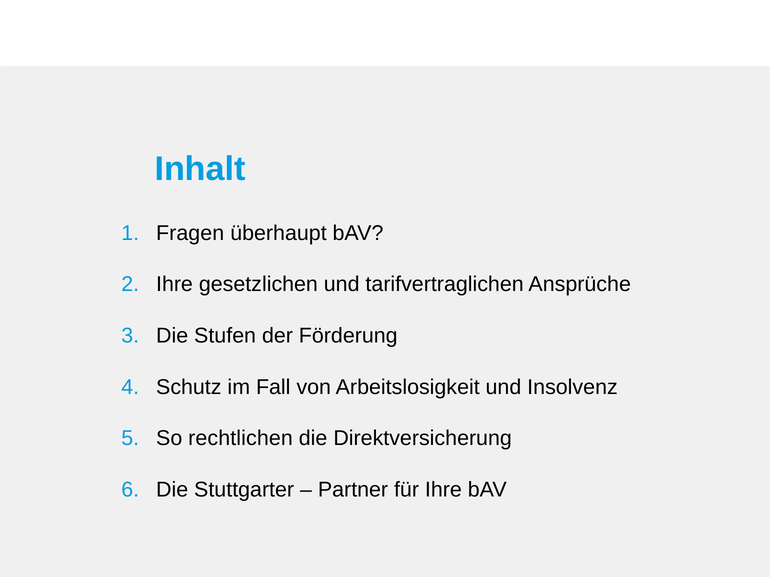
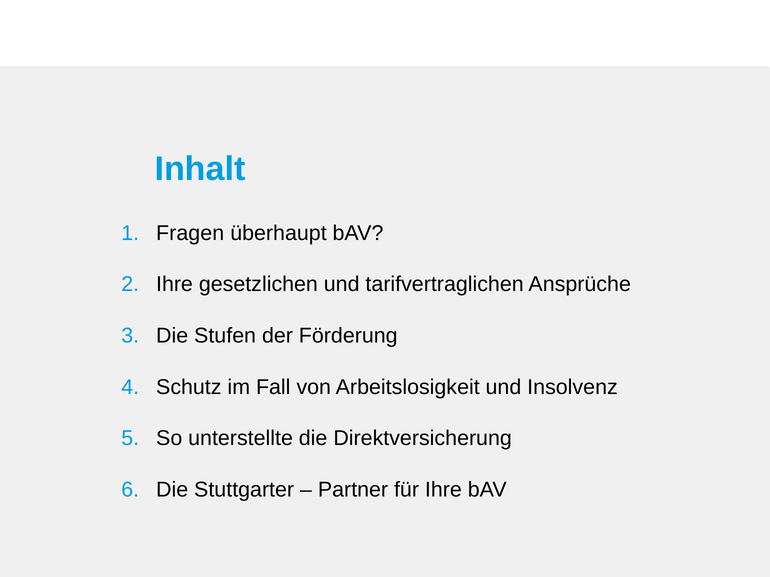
rechtlichen: rechtlichen -> unterstellte (241, 439)
